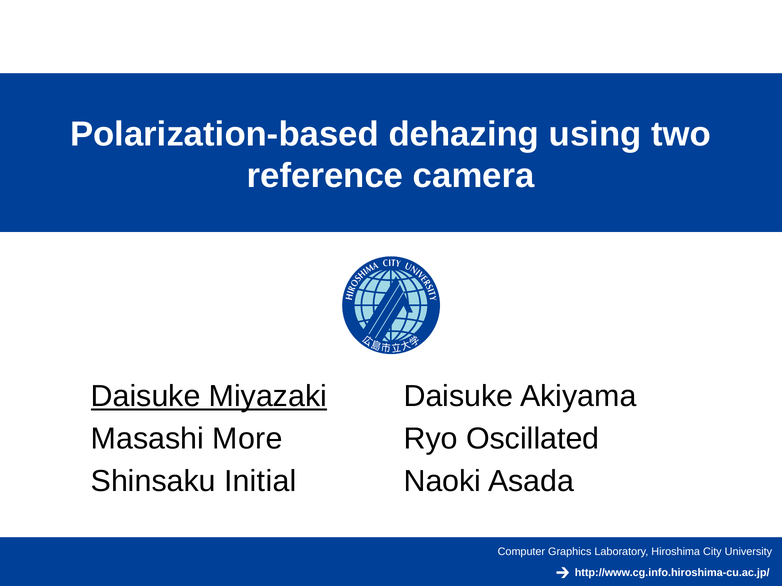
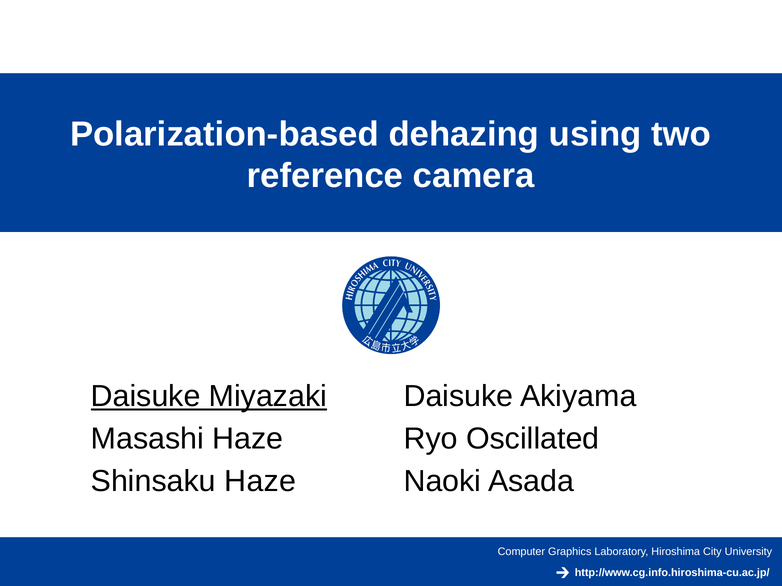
Masashi More: More -> Haze (248, 439)
Shinsaku Initial: Initial -> Haze (260, 482)
